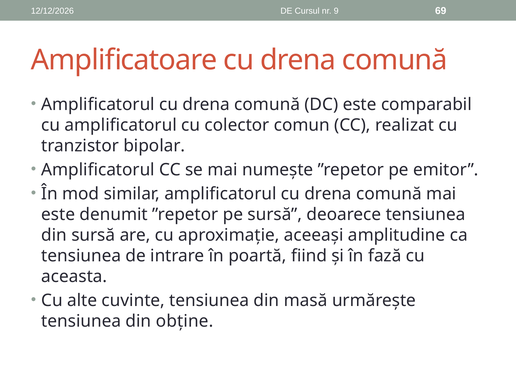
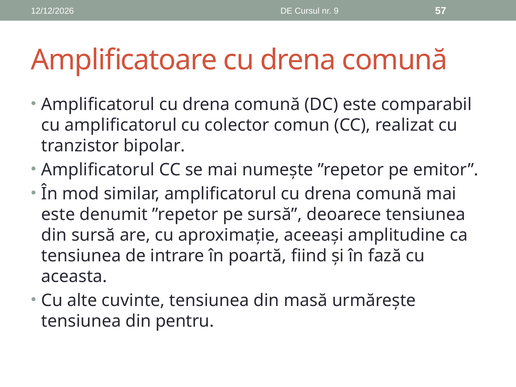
69: 69 -> 57 (441, 11)
obține: obține -> pentru (185, 321)
